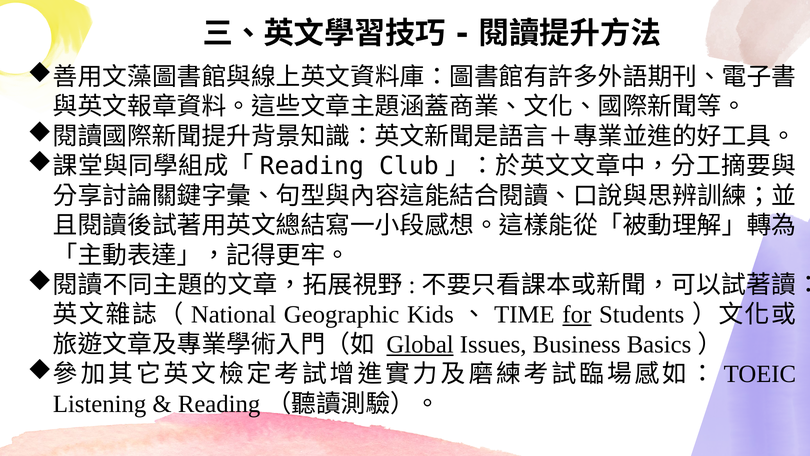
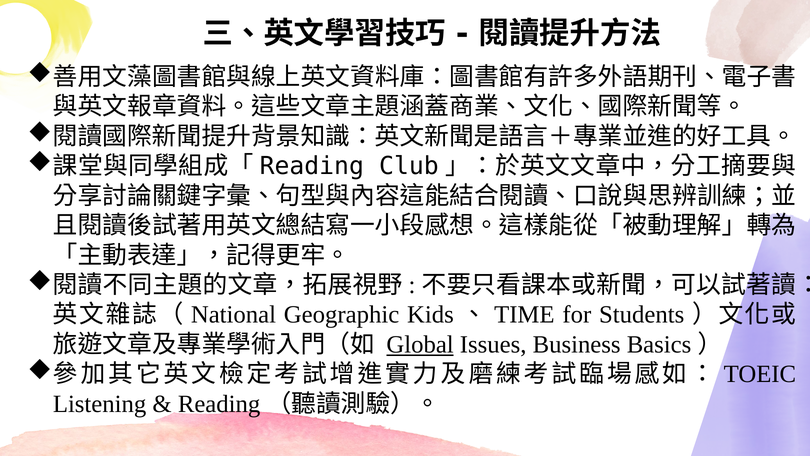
for underline: present -> none (577, 315)
